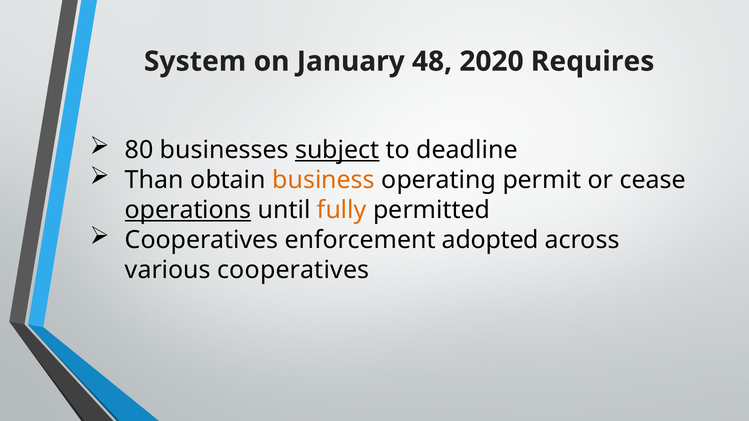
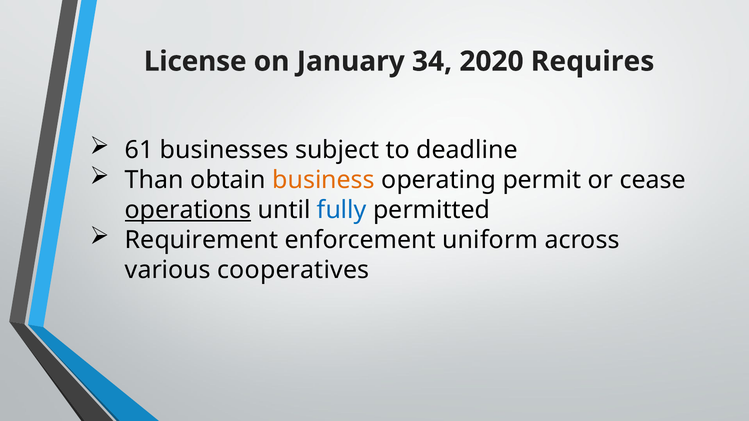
System: System -> License (195, 61)
48: 48 -> 34 (432, 61)
80: 80 -> 61 (139, 150)
subject underline: present -> none (337, 150)
fully colour: orange -> blue (342, 210)
Cooperatives: Cooperatives -> Requirement (201, 240)
adopted: adopted -> uniform (490, 240)
